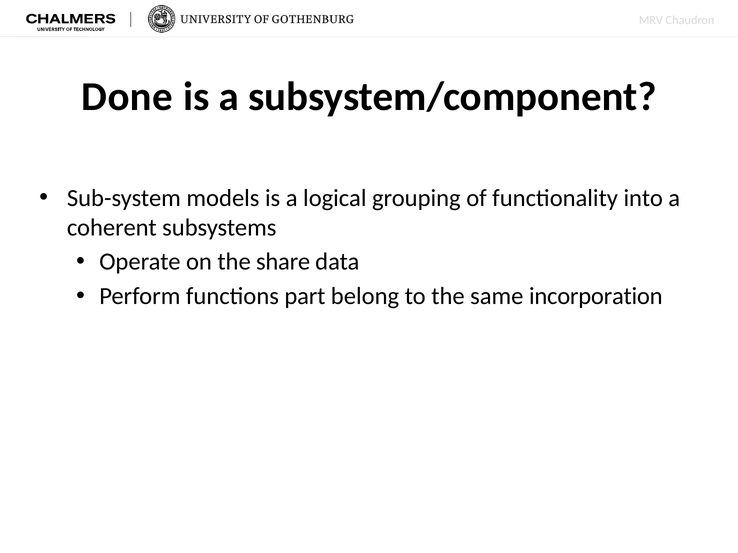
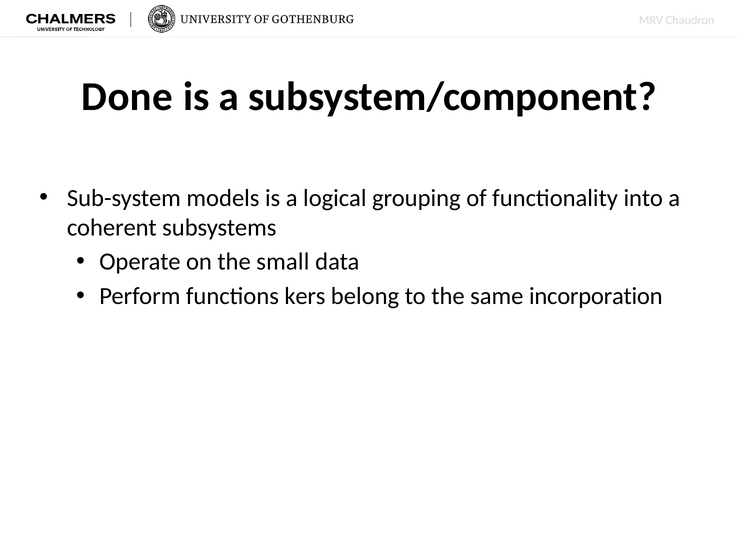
share: share -> small (283, 262)
part: part -> kers (305, 297)
